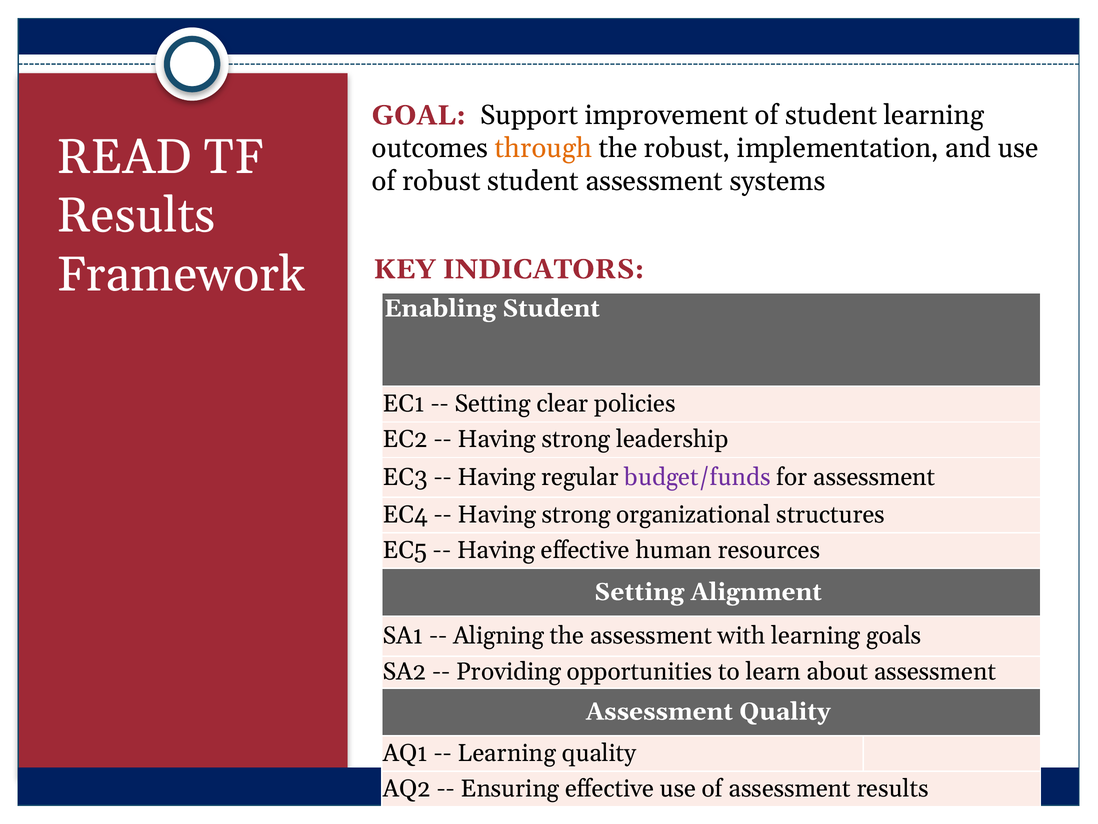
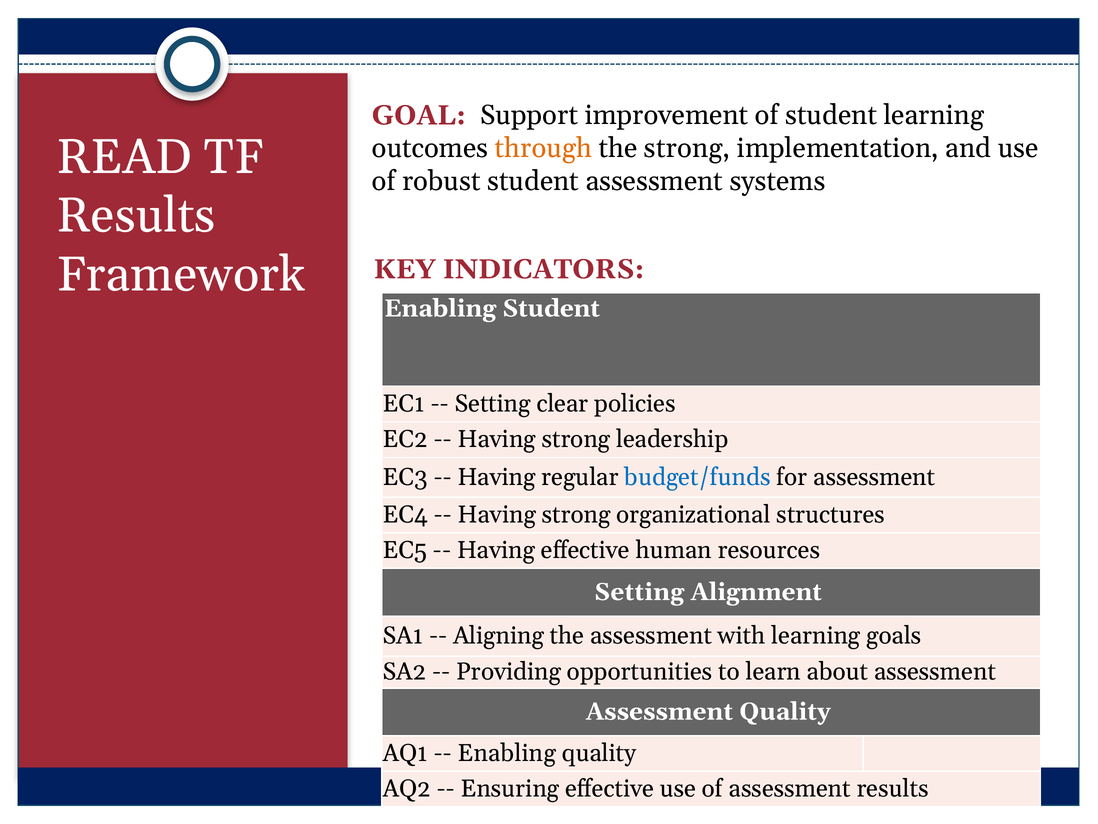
the robust: robust -> strong (687, 148)
budget/funds colour: purple -> blue (698, 477)
Learning: Learning -> Enabling (507, 753)
